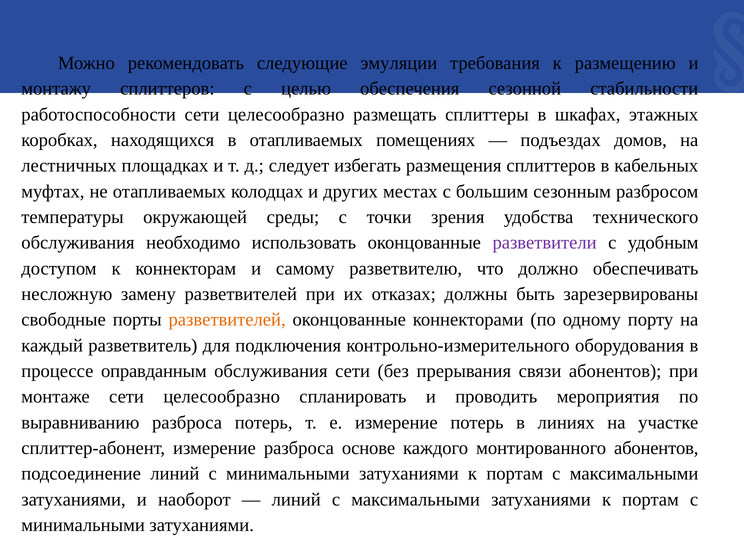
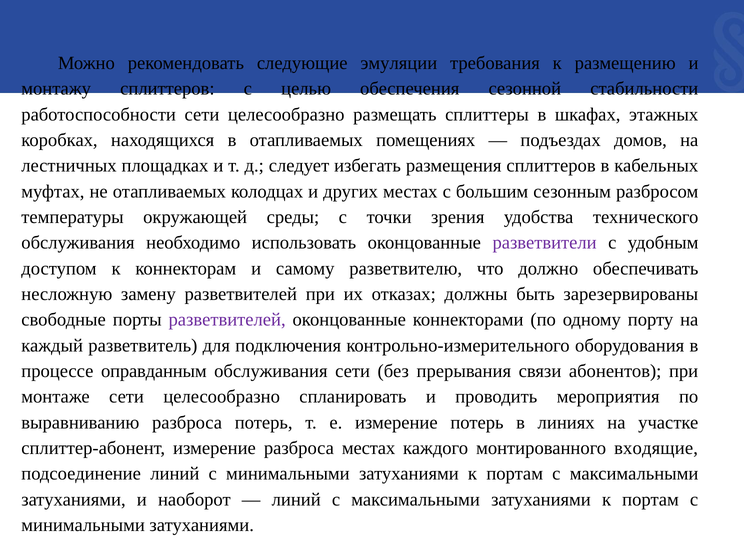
разветвителей colour: orange -> purple (227, 320)
разброса основе: основе -> местах (369, 448)
монтированного абонентов: абонентов -> входящие (656, 448)
